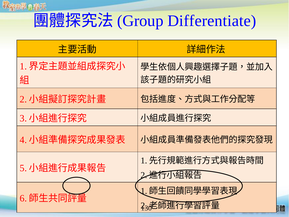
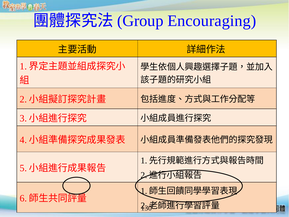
Differentiate: Differentiate -> Encouraging (212, 21)
